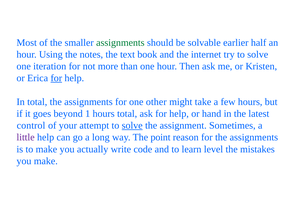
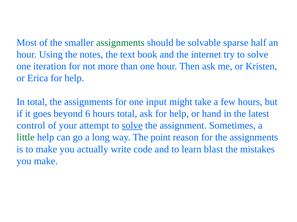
earlier: earlier -> sparse (236, 43)
for underline: present -> none (56, 78)
other: other -> input (156, 102)
1: 1 -> 6 (88, 114)
little colour: purple -> green (26, 138)
level: level -> blast (213, 150)
